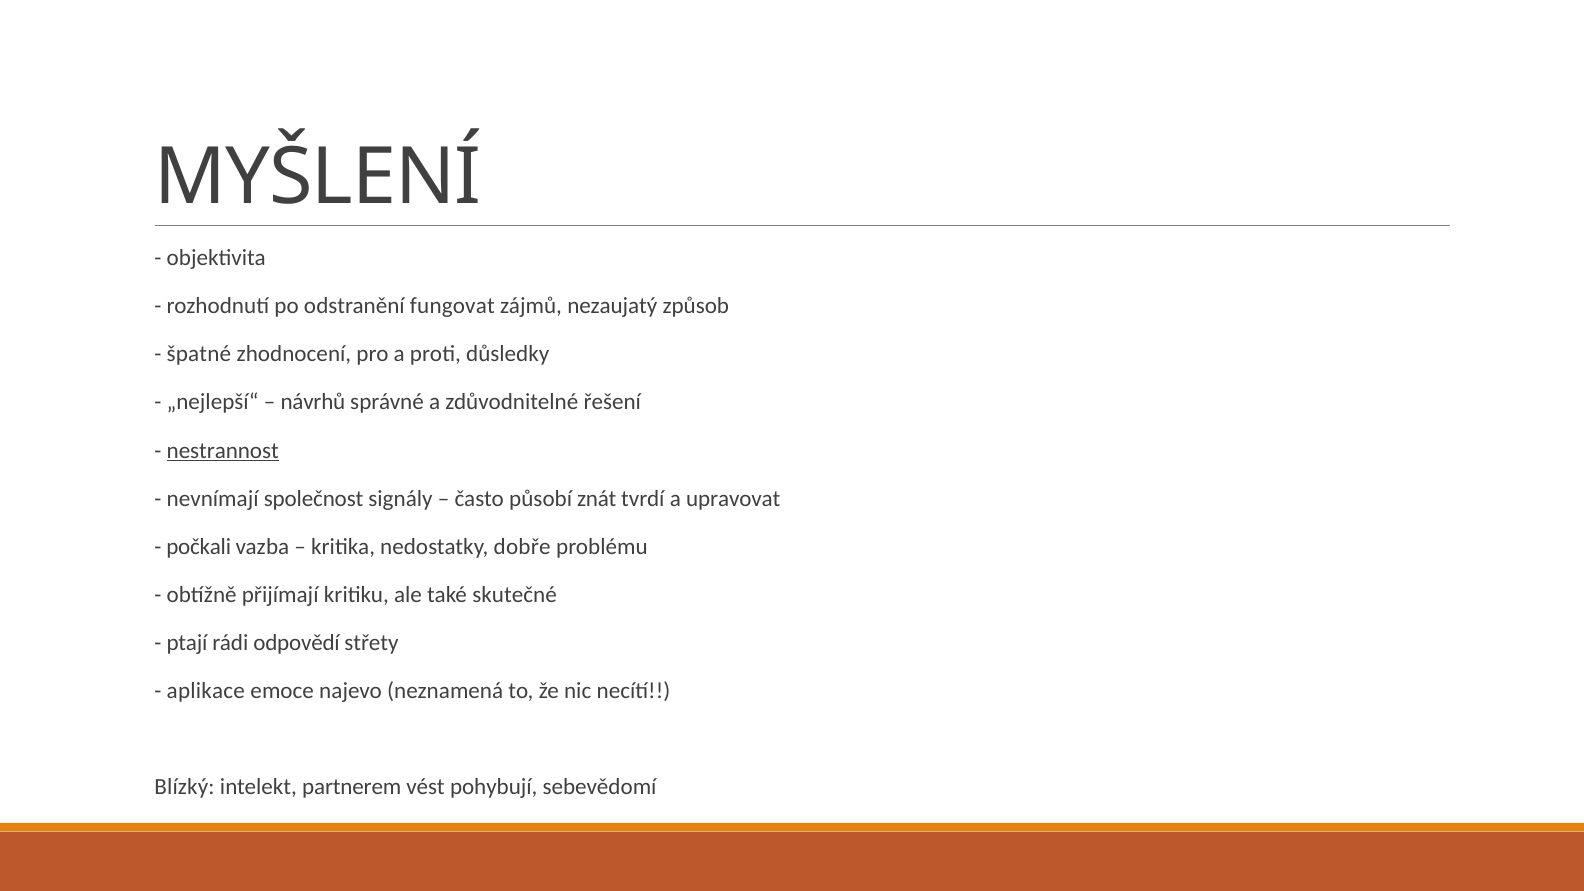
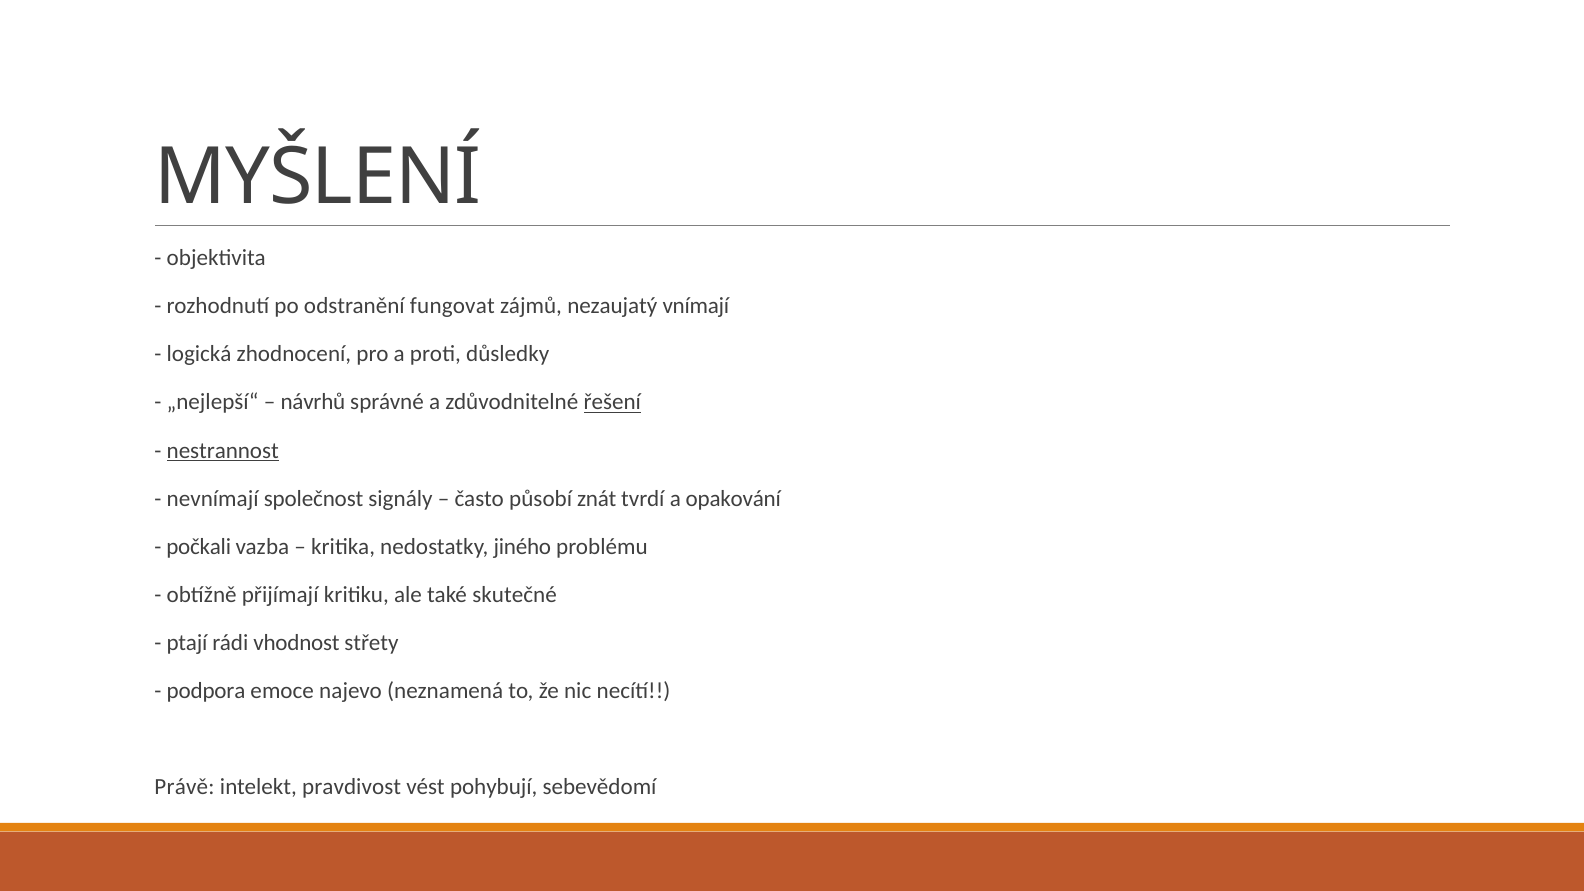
způsob: způsob -> vnímají (696, 306)
špatné: špatné -> logická (199, 354)
řešení underline: none -> present (612, 402)
upravovat: upravovat -> opakování (733, 498)
dobře: dobře -> jiného (522, 547)
odpovědí: odpovědí -> vhodnost (297, 643)
aplikace: aplikace -> podpora (206, 691)
Blízký: Blízký -> Právě (184, 787)
partnerem: partnerem -> pravdivost (352, 787)
